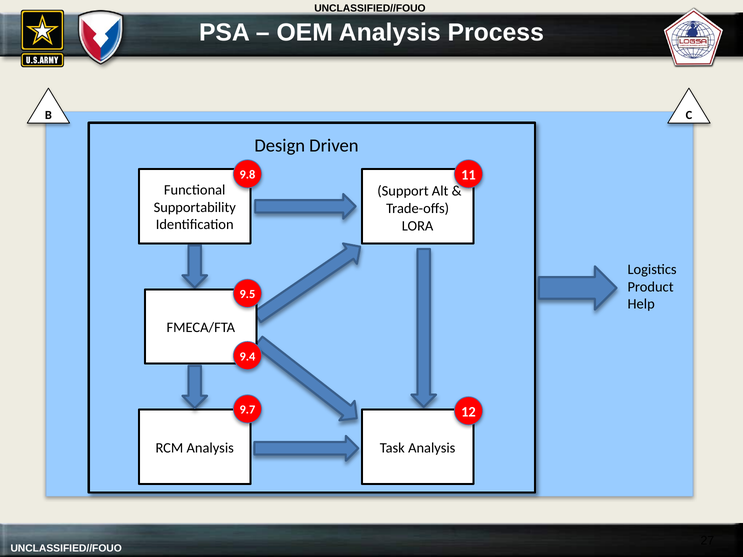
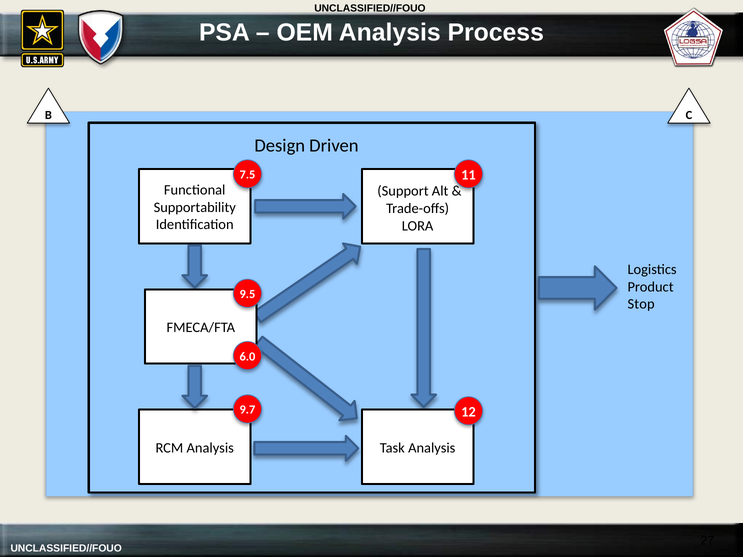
9.8: 9.8 -> 7.5 (247, 175)
Help: Help -> Stop (641, 304)
9.4: 9.4 -> 6.0 (247, 357)
